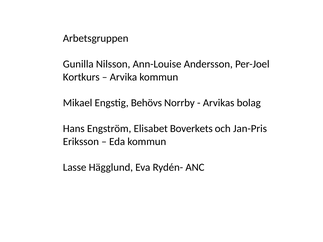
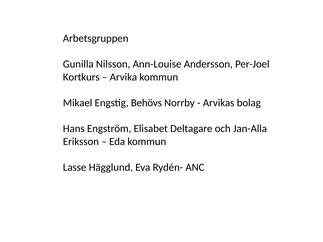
Boverkets: Boverkets -> Deltagare (191, 129)
Jan-Pris: Jan-Pris -> Jan-Alla (250, 129)
